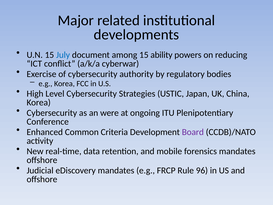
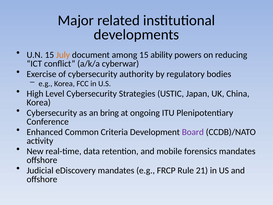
July colour: blue -> orange (63, 55)
were: were -> bring (110, 113)
96: 96 -> 21 (202, 170)
